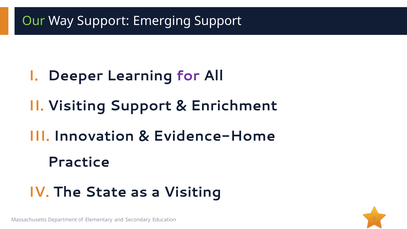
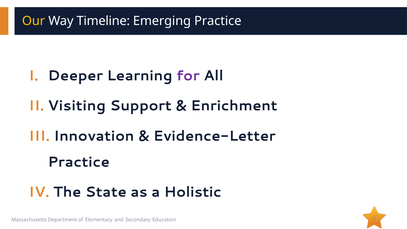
Our colour: light green -> yellow (34, 21)
Way Support: Support -> Timeline (103, 21)
Emerging Support: Support -> Practice (218, 21)
Evidence-Home: Evidence-Home -> Evidence-Letter (214, 136)
a Visiting: Visiting -> Holistic (193, 192)
